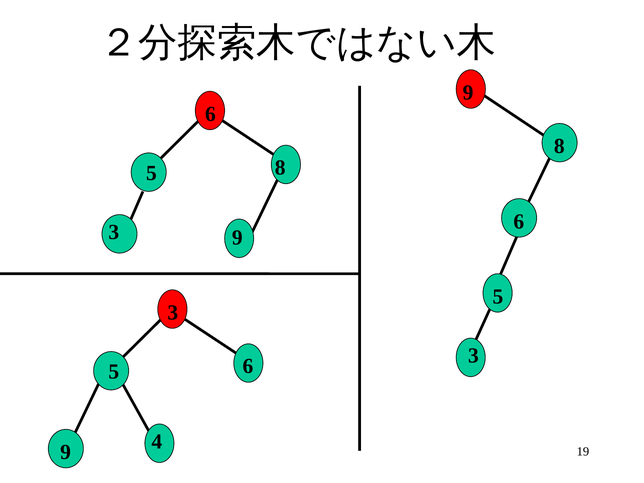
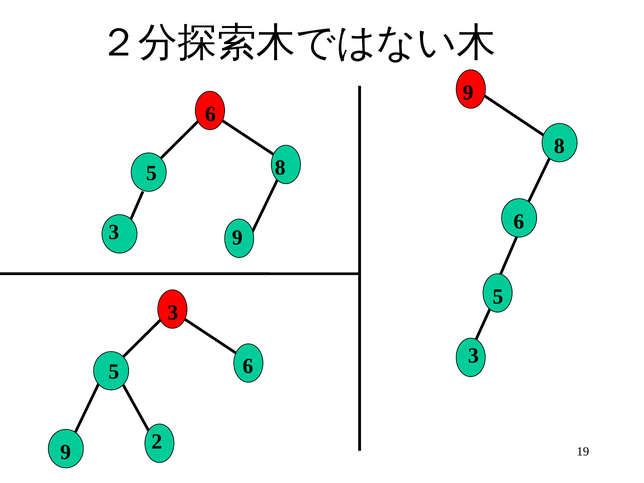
4: 4 -> 2 (157, 442)
